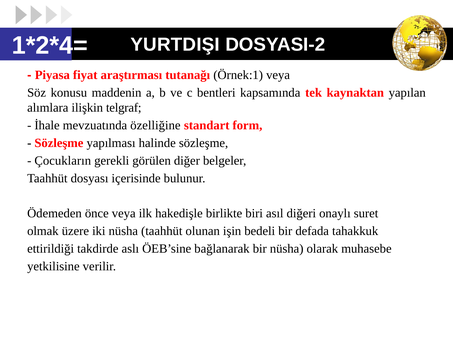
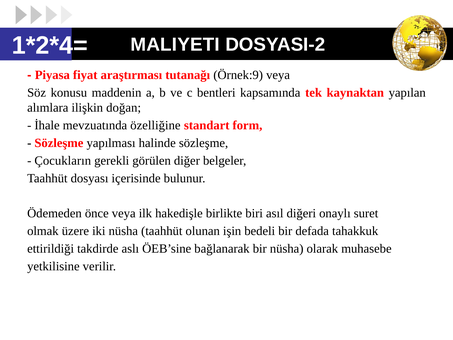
YURTDIŞI: YURTDIŞI -> MALIYETI (175, 45)
Örnek:1: Örnek:1 -> Örnek:9 (238, 75)
telgraf: telgraf -> doğan (124, 108)
